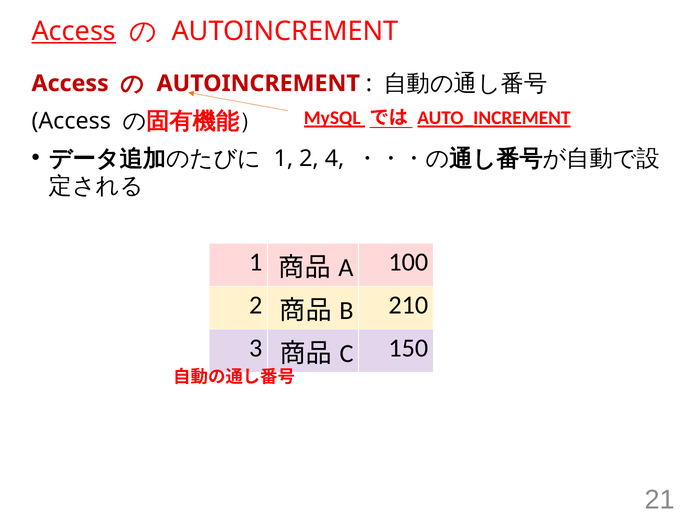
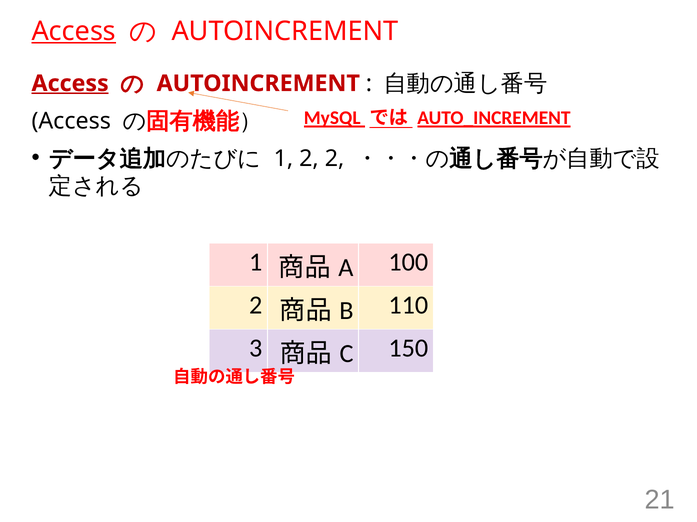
Access underline: none -> present (70, 84)
2 4: 4 -> 2 (335, 159)
210: 210 -> 110 (408, 305)
